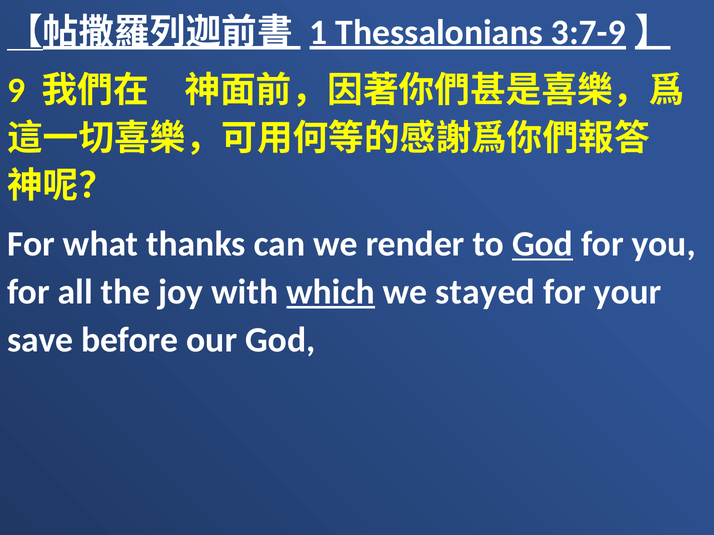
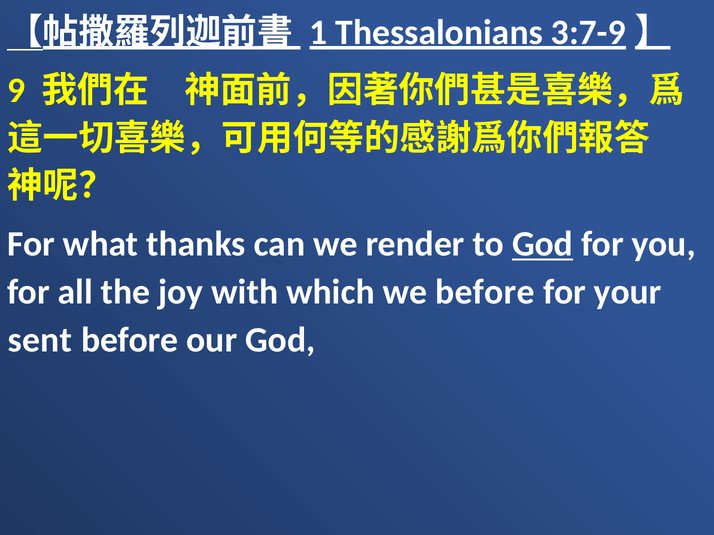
which underline: present -> none (331, 292)
we stayed: stayed -> before (485, 292)
save: save -> sent (40, 340)
